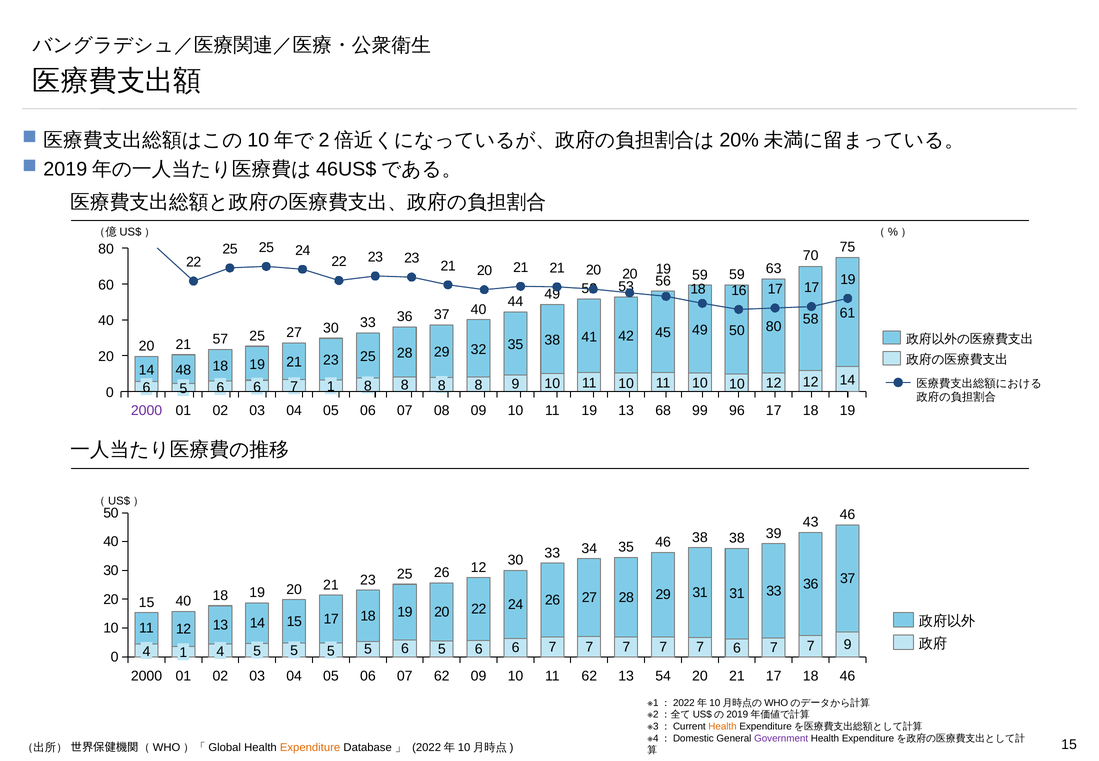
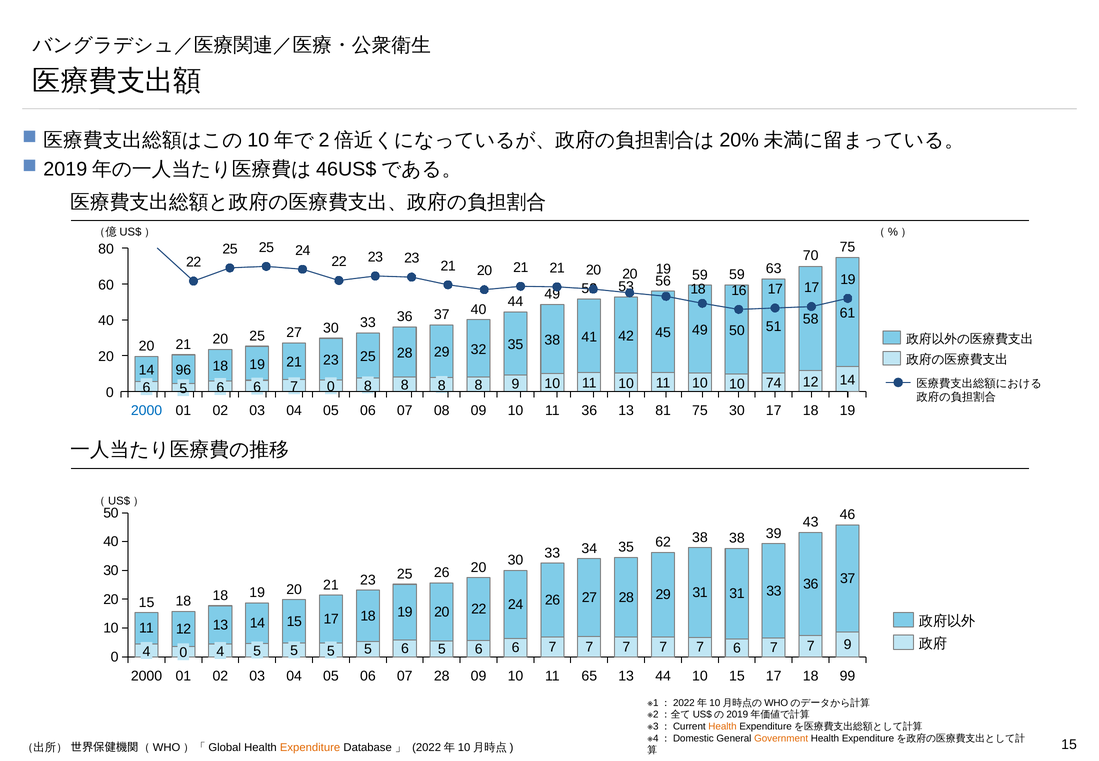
49 80: 80 -> 51 (774, 327)
57: 57 -> 20 (220, 339)
48: 48 -> 96 (183, 370)
7 1: 1 -> 0 (331, 387)
6 12: 12 -> 74 (774, 383)
2000 colour: purple -> blue (147, 411)
09 19: 19 -> 36 (589, 411)
68: 68 -> 81 (663, 411)
11 99: 99 -> 75 (700, 411)
03 96: 96 -> 30 (737, 411)
34 46: 46 -> 62 (663, 542)
12: 12 -> 20 (479, 567)
15 40: 40 -> 18 (183, 601)
4 1: 1 -> 0 (183, 653)
2000 62: 62 -> 28 (442, 676)
02 62: 62 -> 65 (589, 676)
06 54: 54 -> 44 (663, 676)
11 20: 20 -> 10 (700, 676)
07 21: 21 -> 15 (737, 676)
09 46: 46 -> 99 (848, 676)
Government colour: purple -> orange (781, 738)
